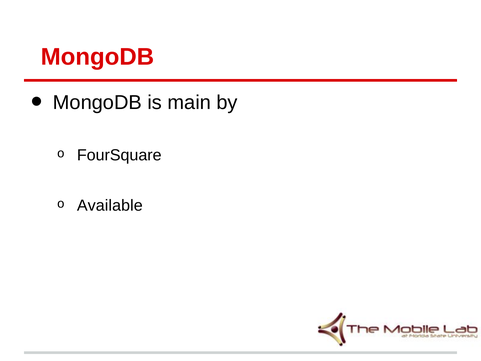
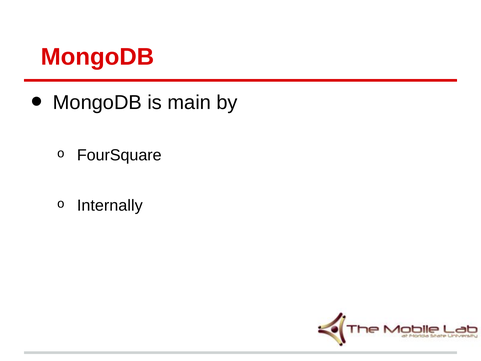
Available: Available -> Internally (110, 206)
